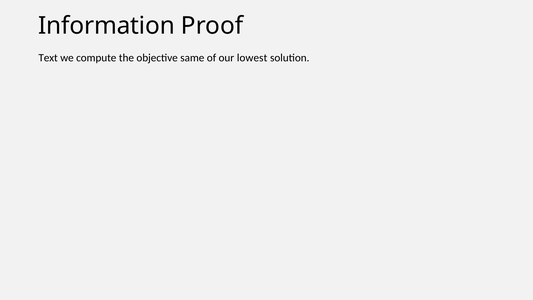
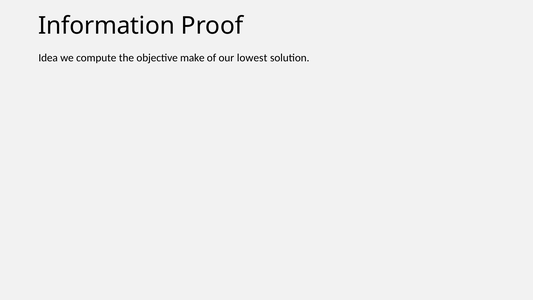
Text: Text -> Idea (48, 58)
same: same -> make (192, 58)
